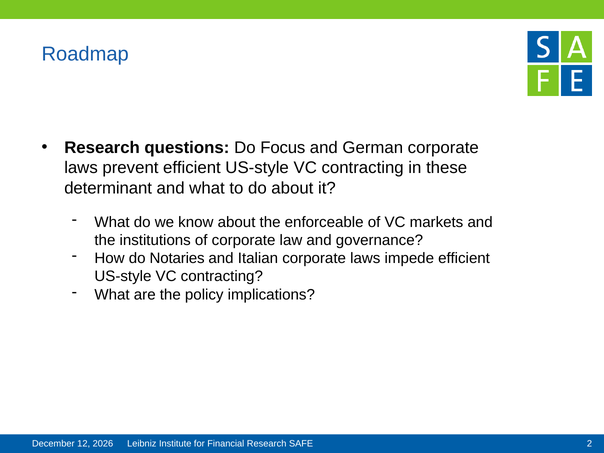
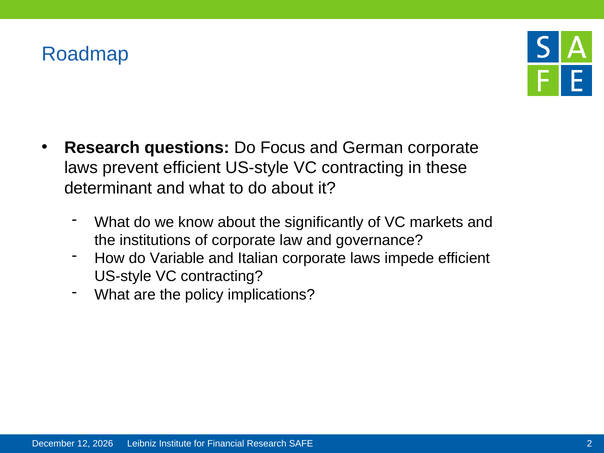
enforceable: enforceable -> significantly (324, 222)
Notaries: Notaries -> Variable (177, 258)
